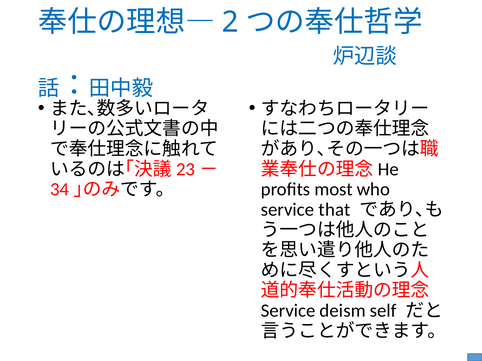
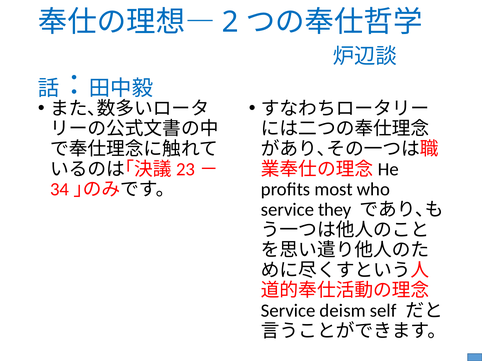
that: that -> they (335, 210)
